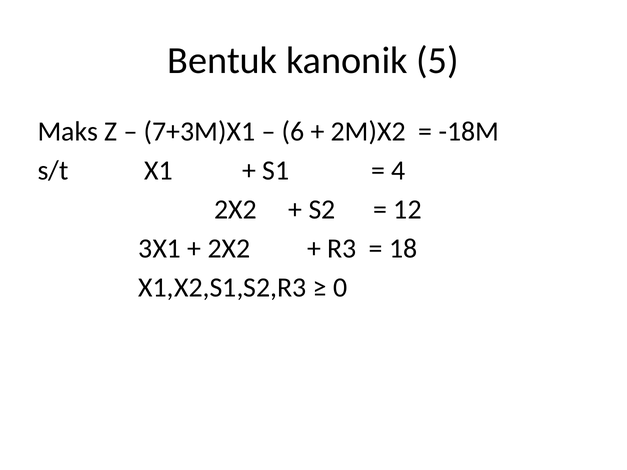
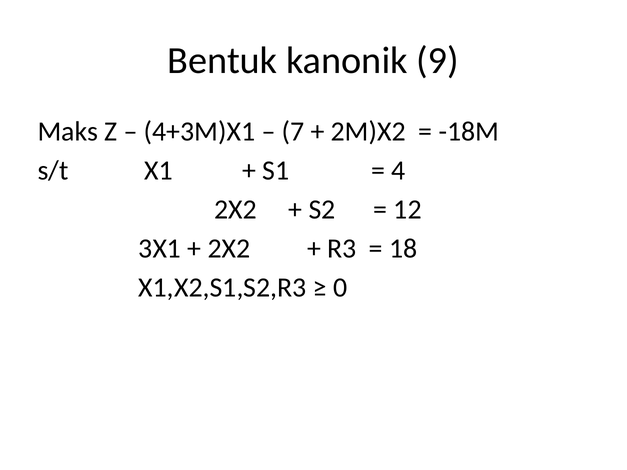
5: 5 -> 9 (438, 61)
7+3M)X1: 7+3M)X1 -> 4+3M)X1 (200, 132)
6: 6 -> 7 (293, 132)
